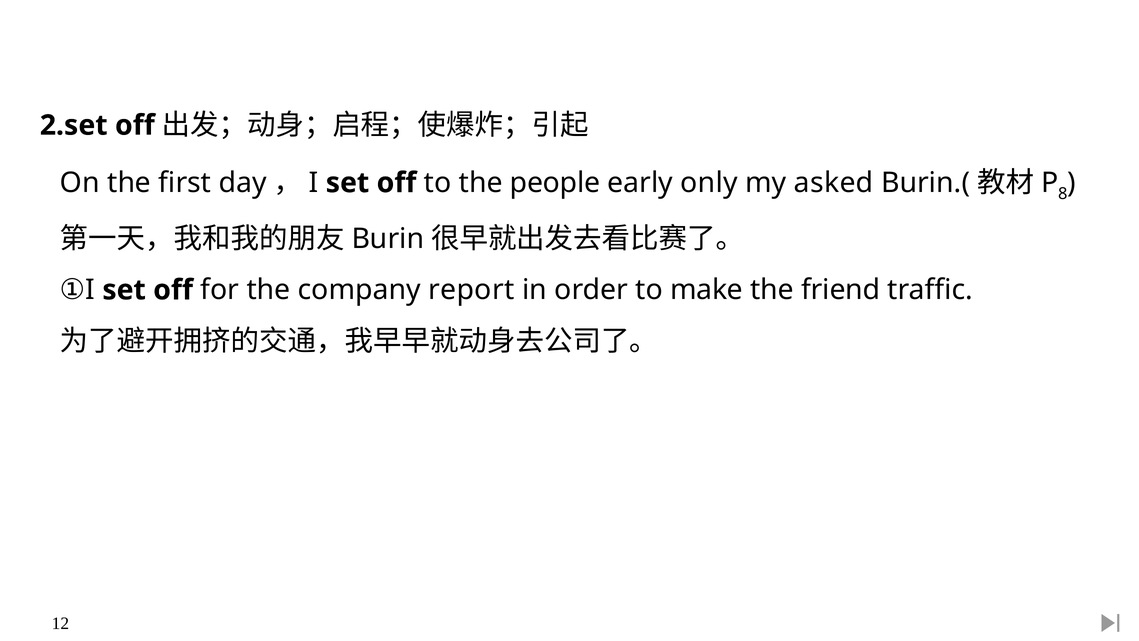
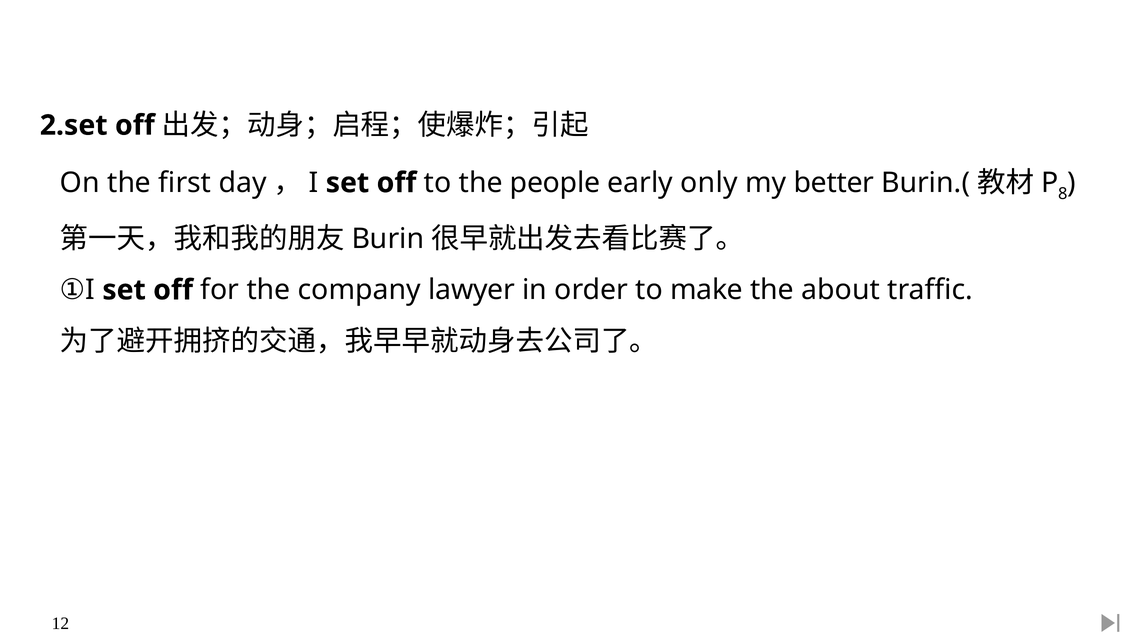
asked: asked -> better (834, 183)
report: report -> lawyer (472, 290)
friend: friend -> about (841, 290)
